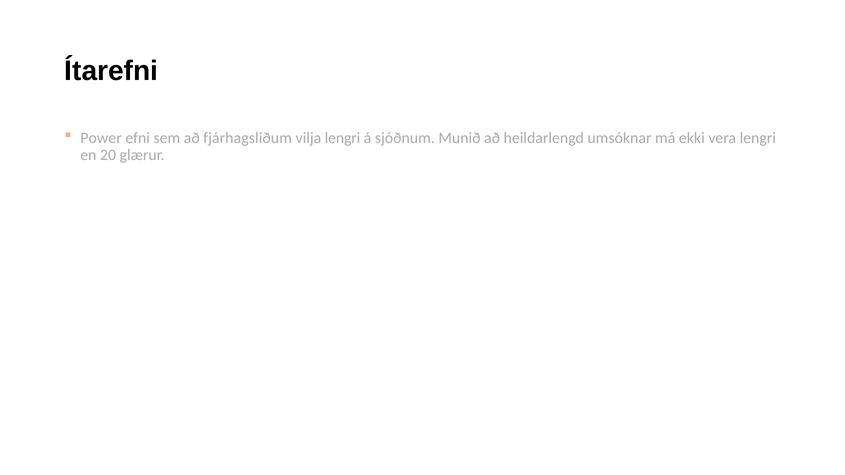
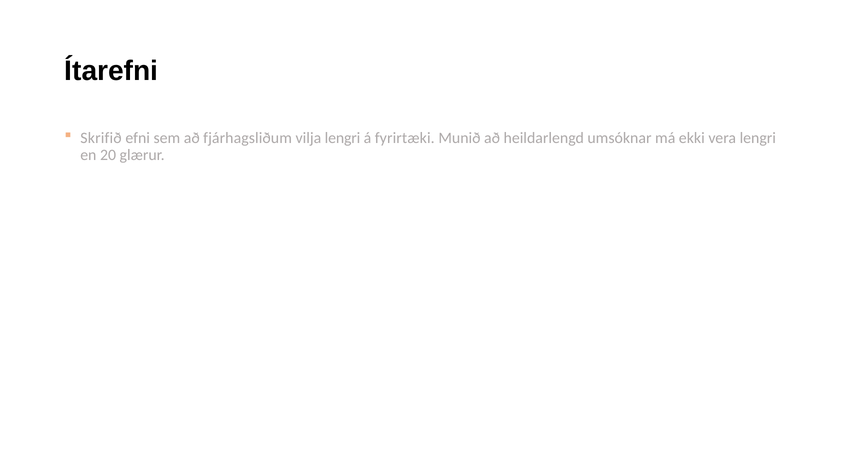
Power: Power -> Skrifið (101, 138)
sjóðnum: sjóðnum -> fyrirtæki (405, 138)
